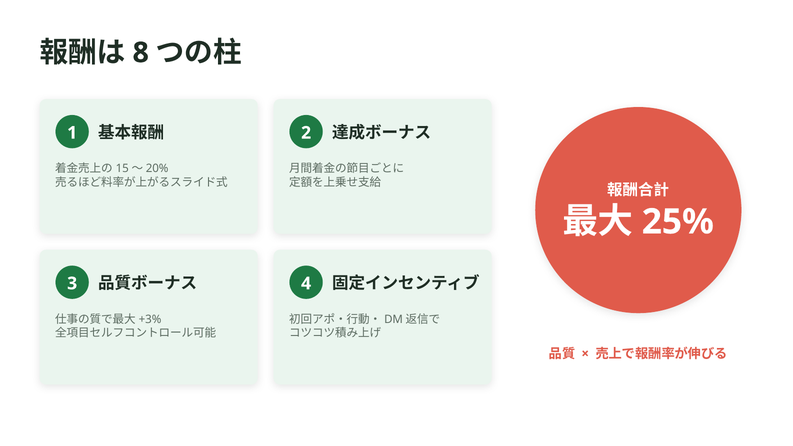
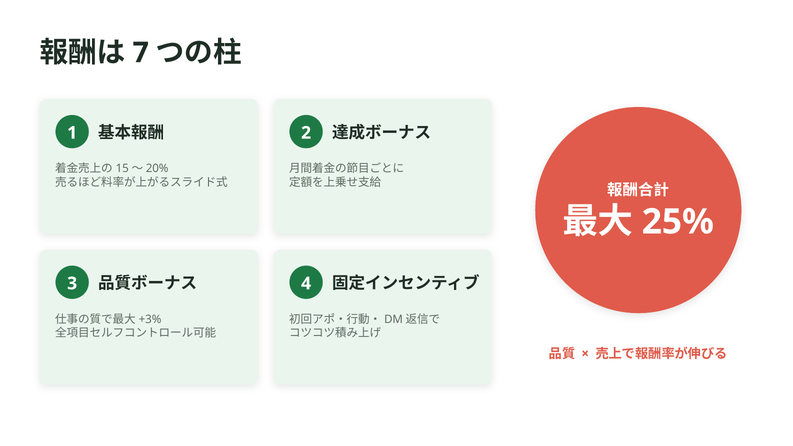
8: 8 -> 7 (141, 53)
